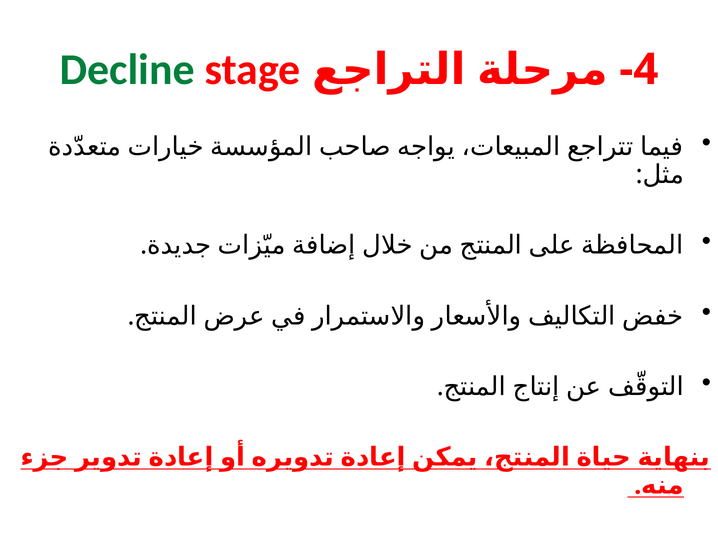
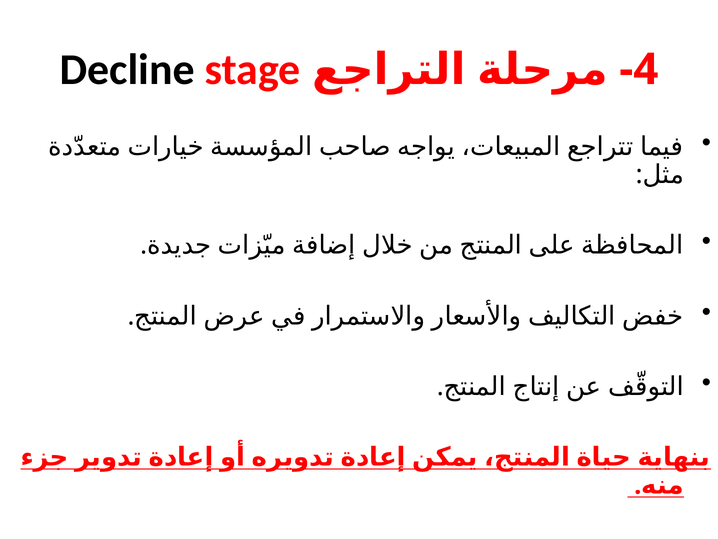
Decline colour: green -> black (127, 70)
